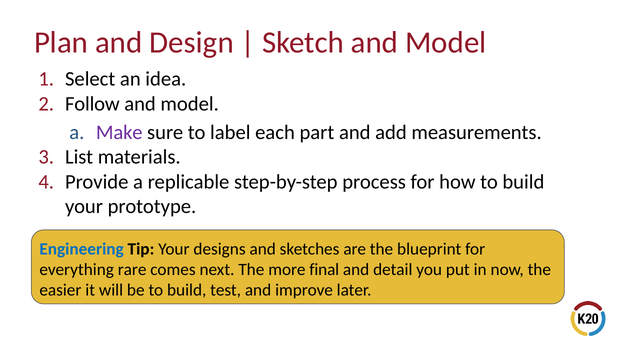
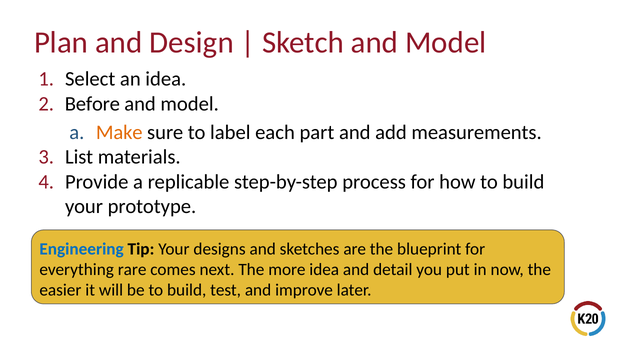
Follow: Follow -> Before (92, 104)
Make colour: purple -> orange (119, 132)
more final: final -> idea (324, 270)
